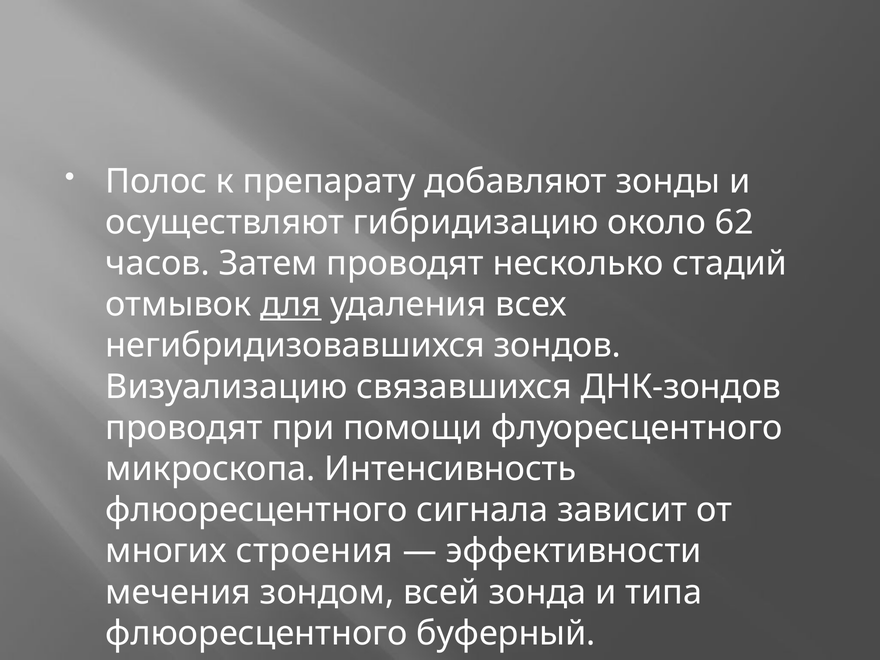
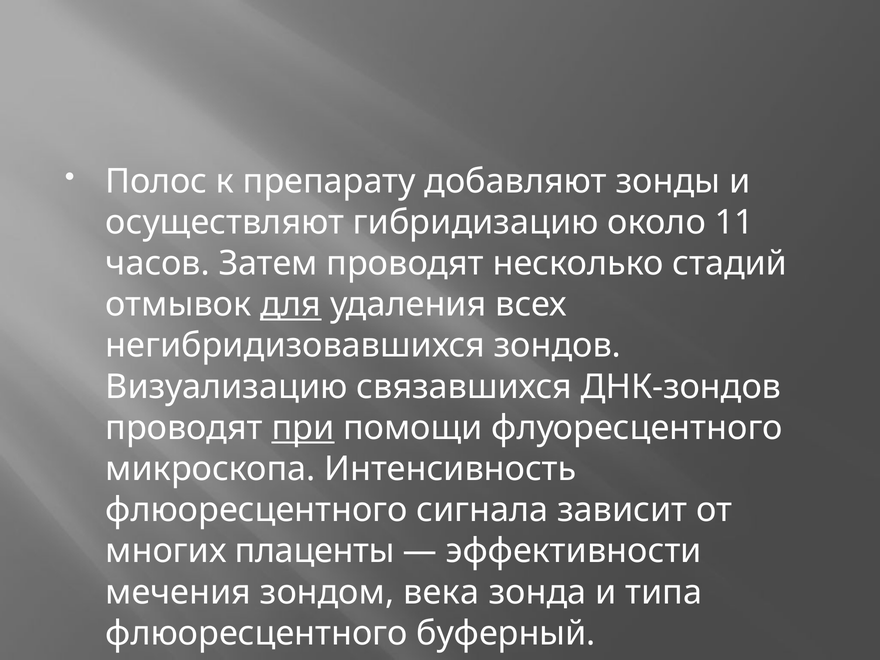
62: 62 -> 11 (734, 222)
при underline: none -> present (303, 428)
строения: строения -> плаценты (315, 551)
всей: всей -> века (441, 592)
